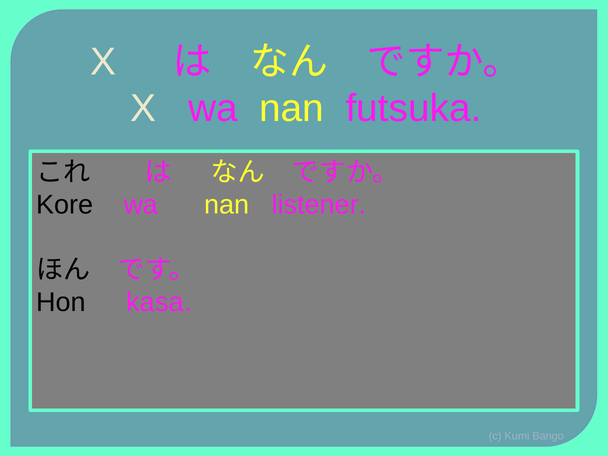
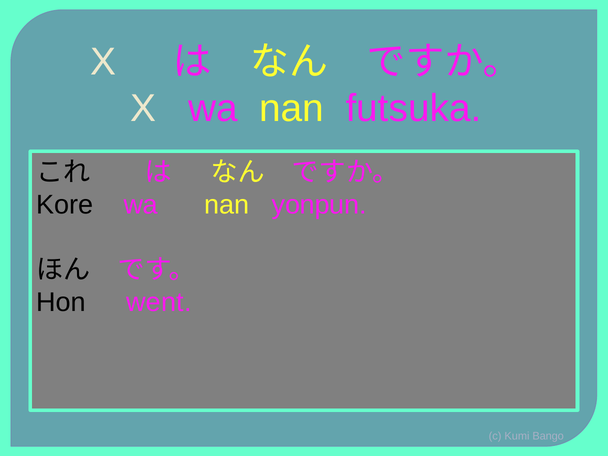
listener: listener -> yonpun (319, 205)
kasa: kasa -> went (159, 302)
